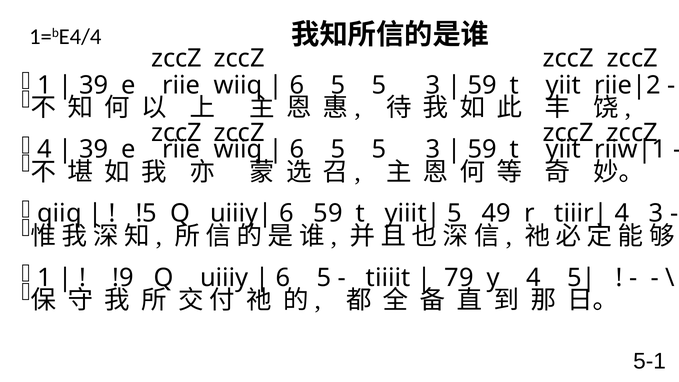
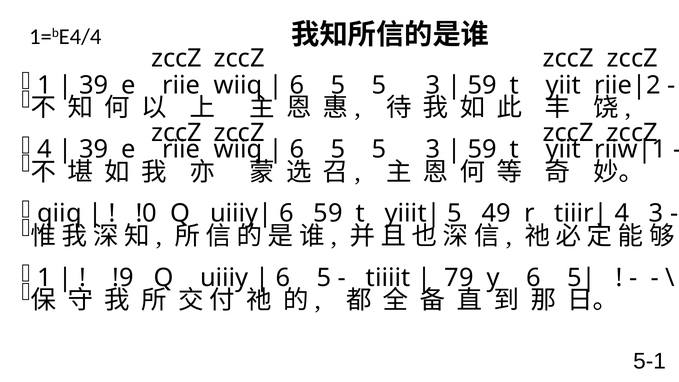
!5: !5 -> !0 (146, 214)
y 4: 4 -> 6 (534, 278)
